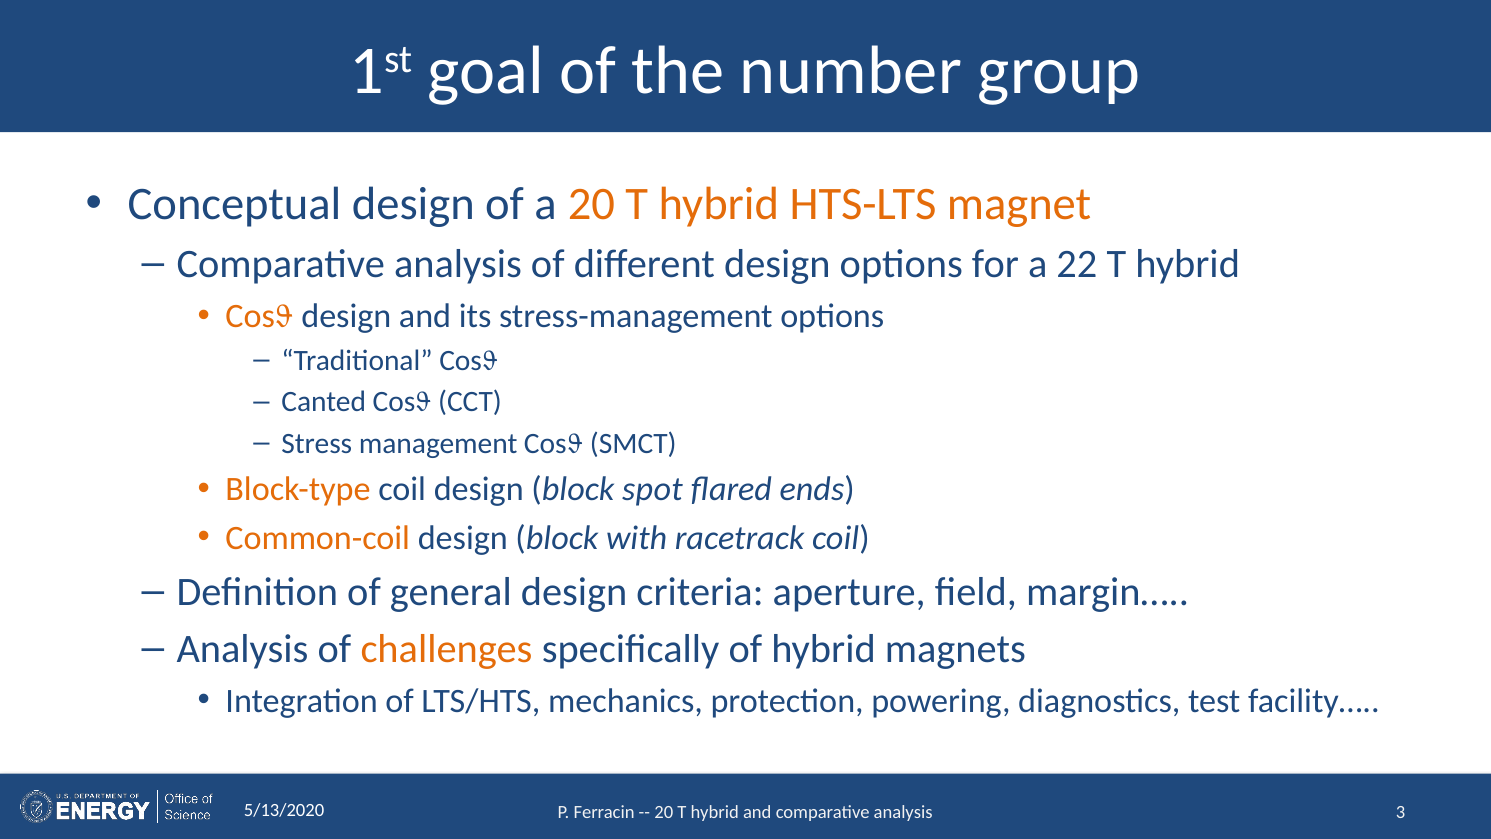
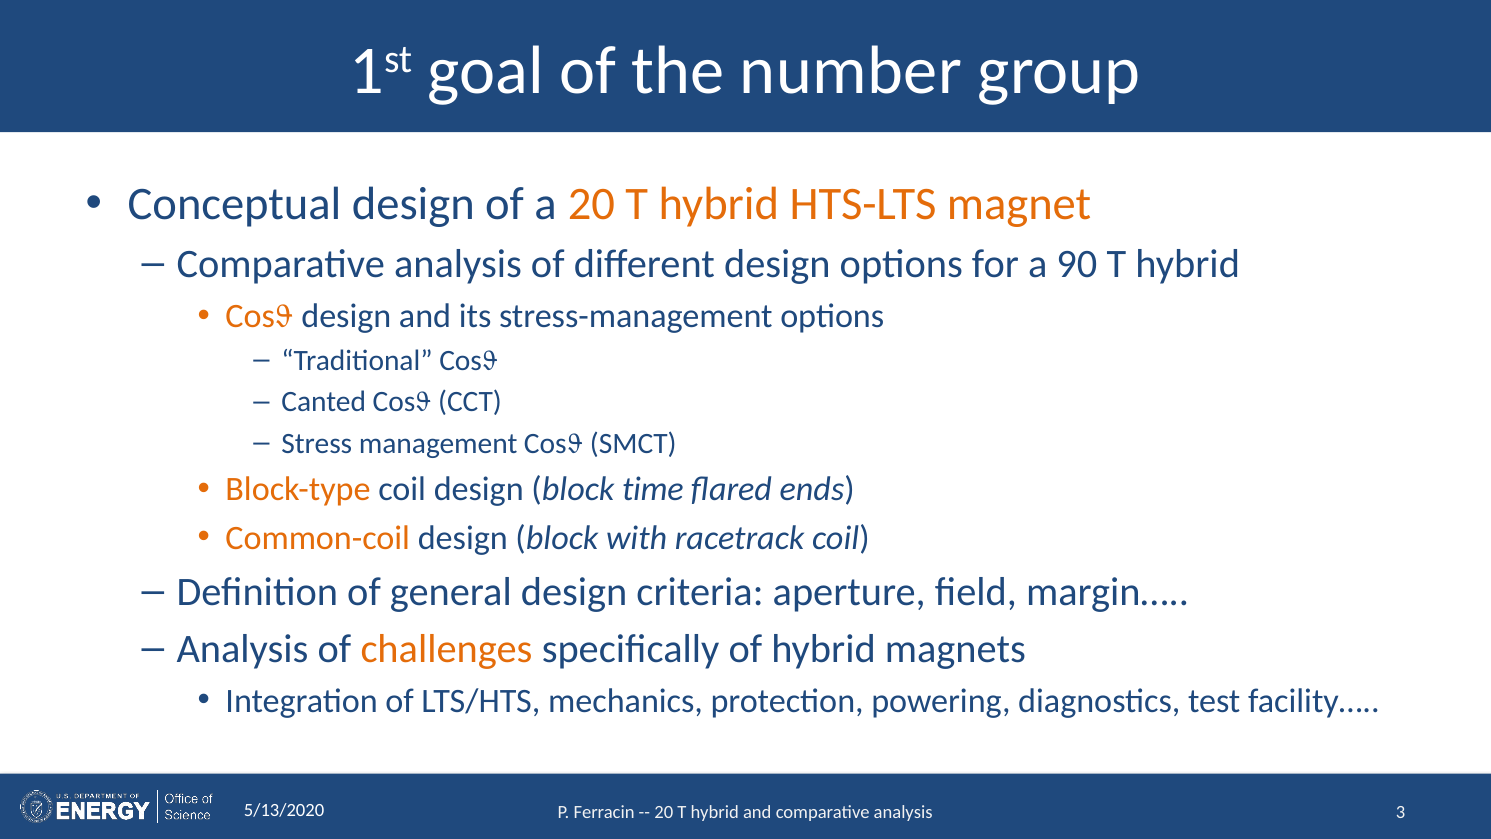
22: 22 -> 90 (1077, 265)
spot: spot -> time (653, 490)
